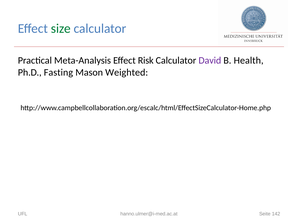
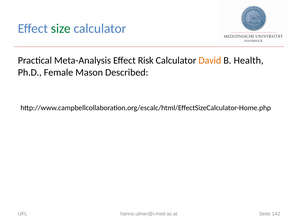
David colour: purple -> orange (210, 60)
Fasting: Fasting -> Female (58, 72)
Weighted: Weighted -> Described (127, 72)
